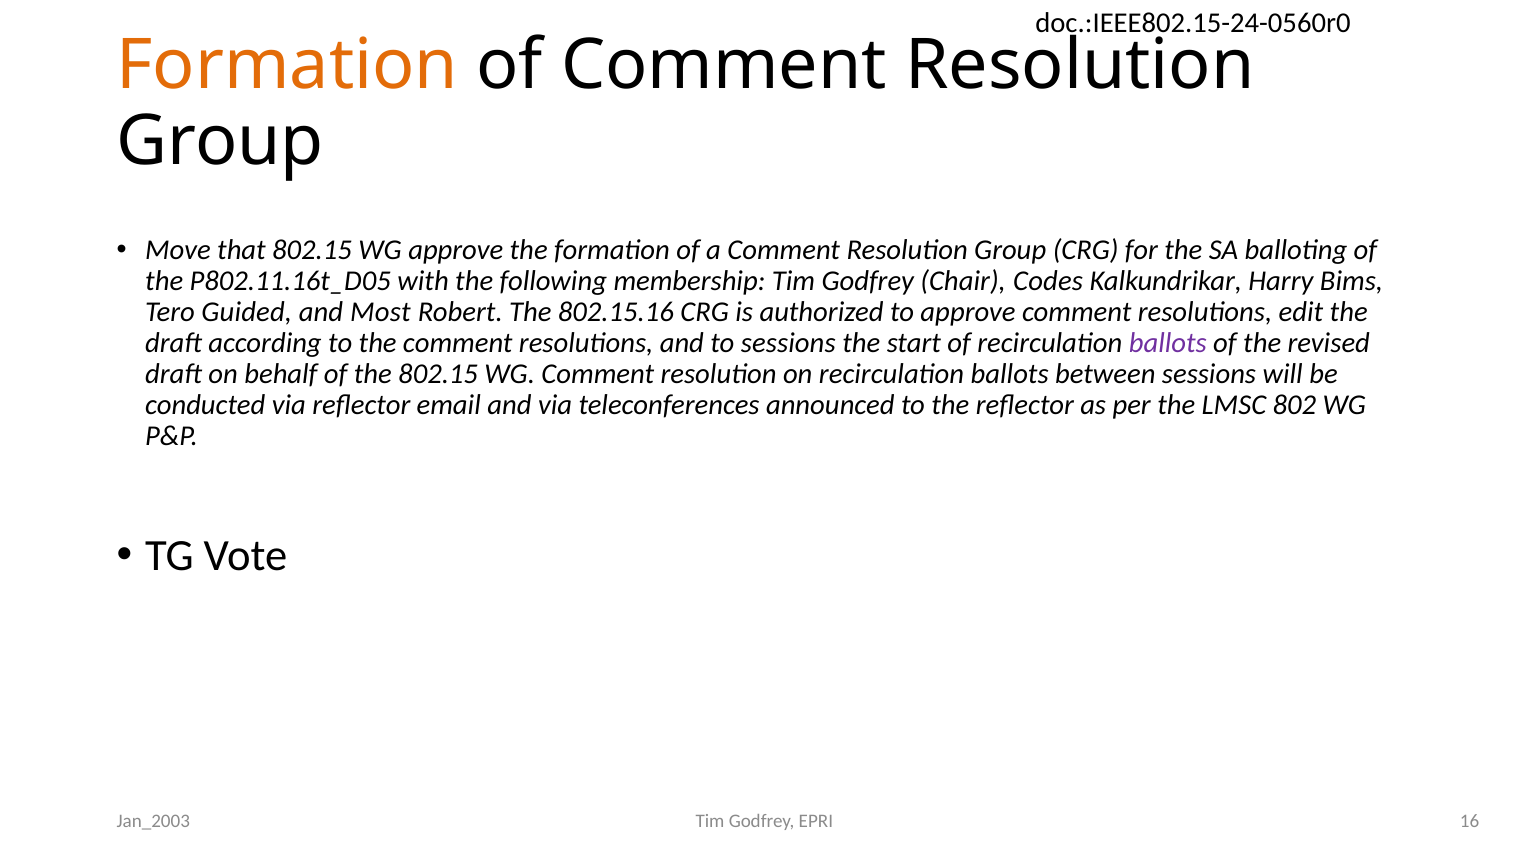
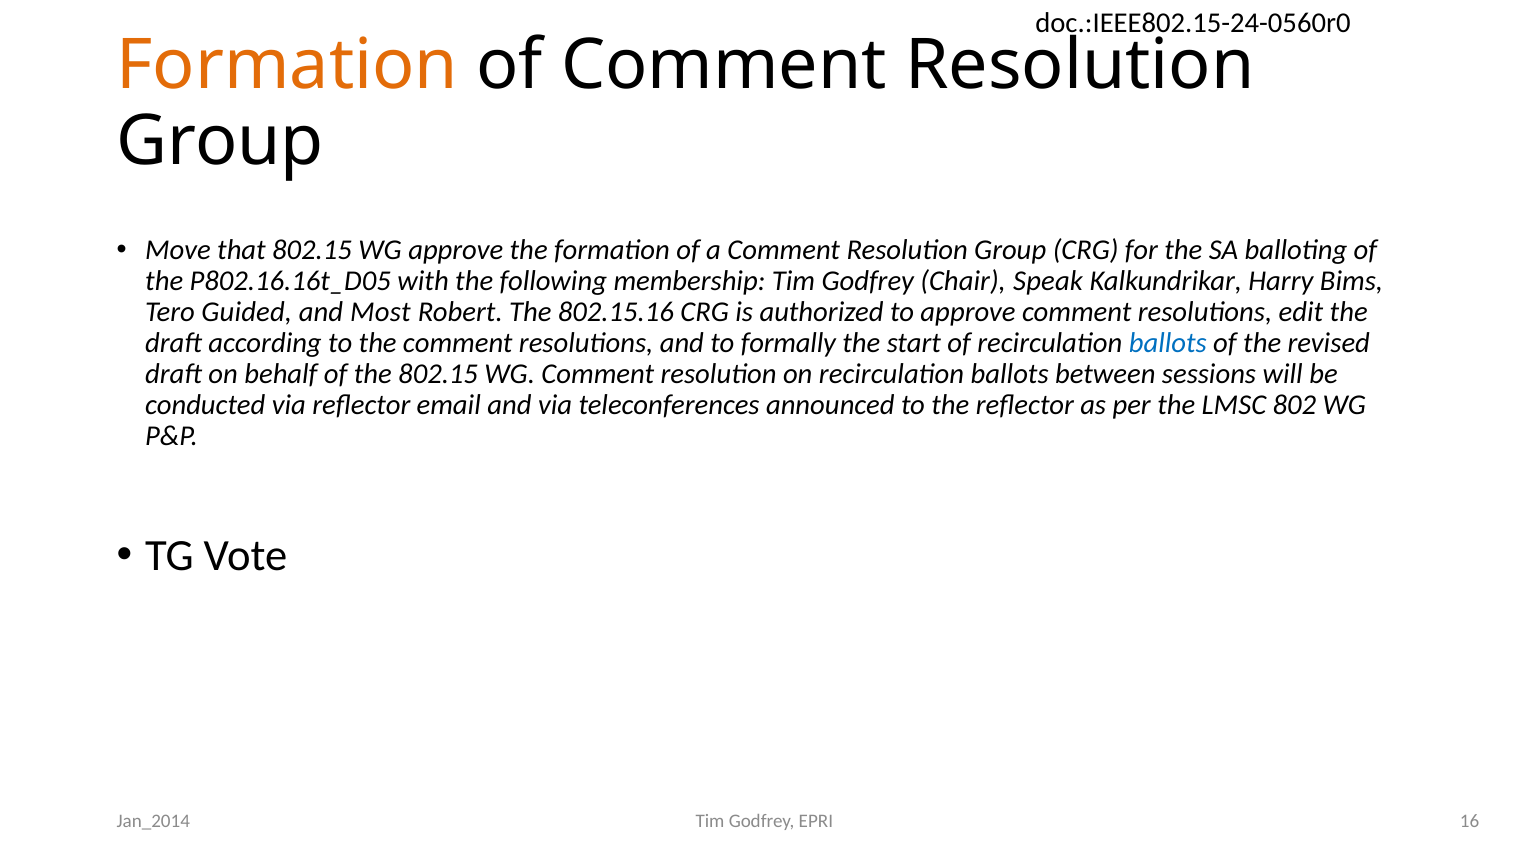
P802.11.16t_D05: P802.11.16t_D05 -> P802.16.16t_D05 (290, 281)
Codes: Codes -> Speak (1048, 281)
to sessions: sessions -> formally (788, 343)
ballots colour: purple -> blue (1168, 343)
Jan_2003: Jan_2003 -> Jan_2014 (153, 821)
